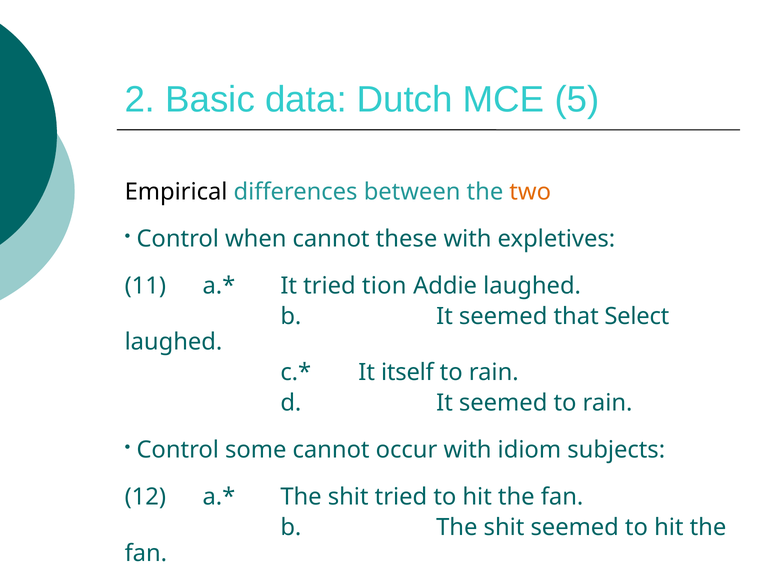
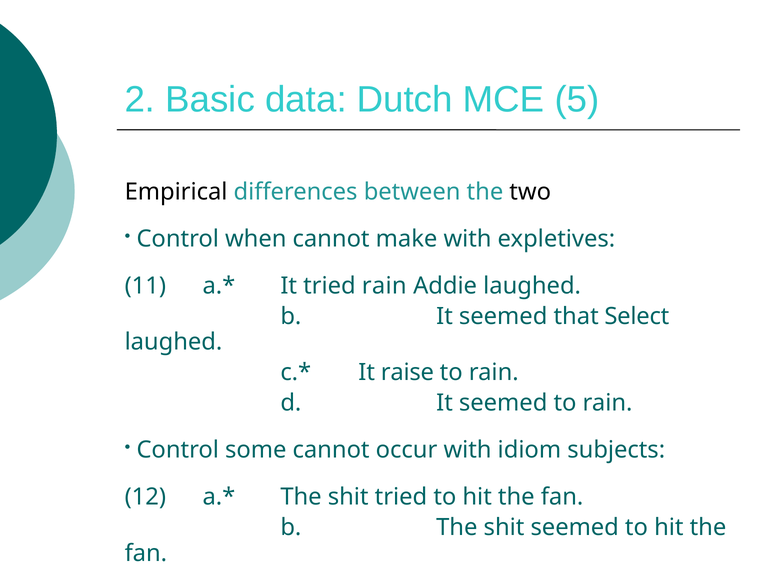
two colour: orange -> black (530, 192)
these: these -> make (407, 239)
tried tion: tion -> rain (384, 286)
itself: itself -> raise (407, 373)
